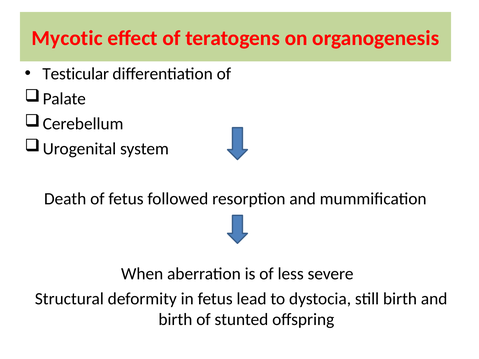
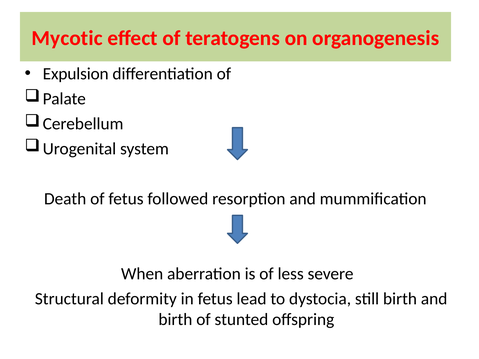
Testicular: Testicular -> Expulsion (76, 74)
